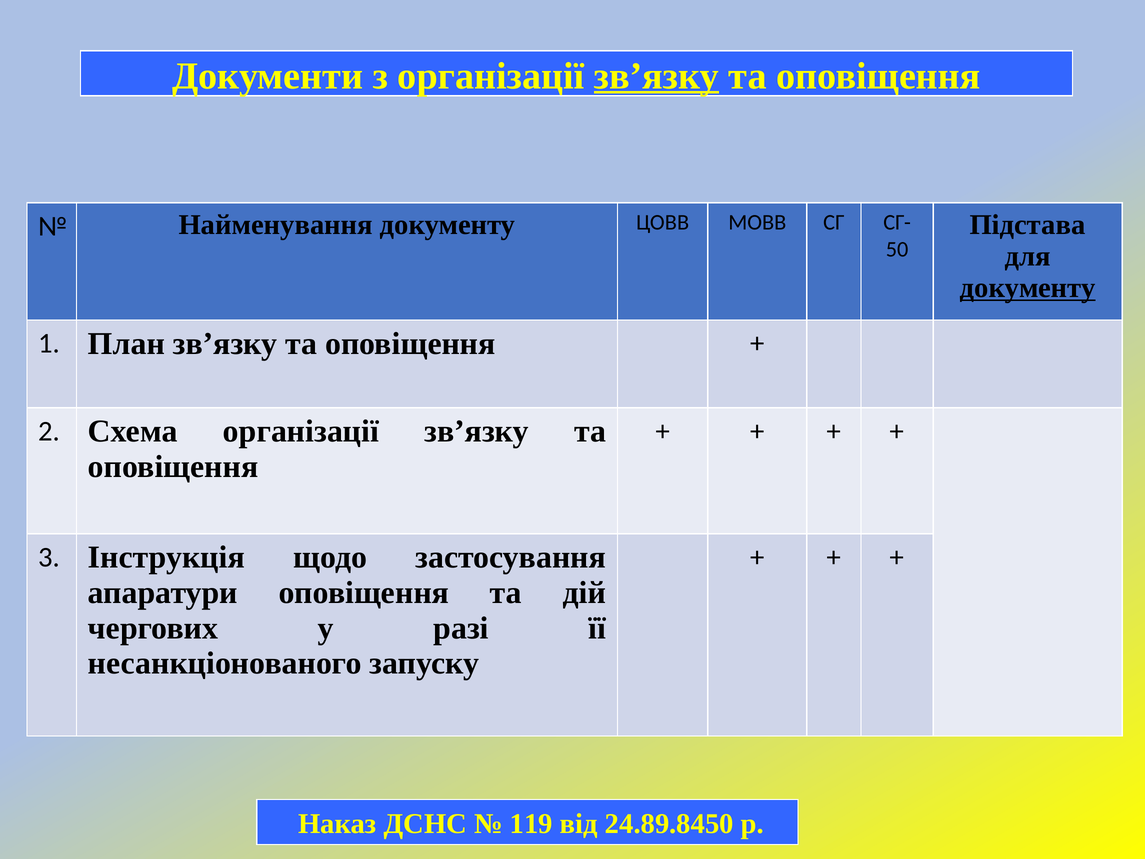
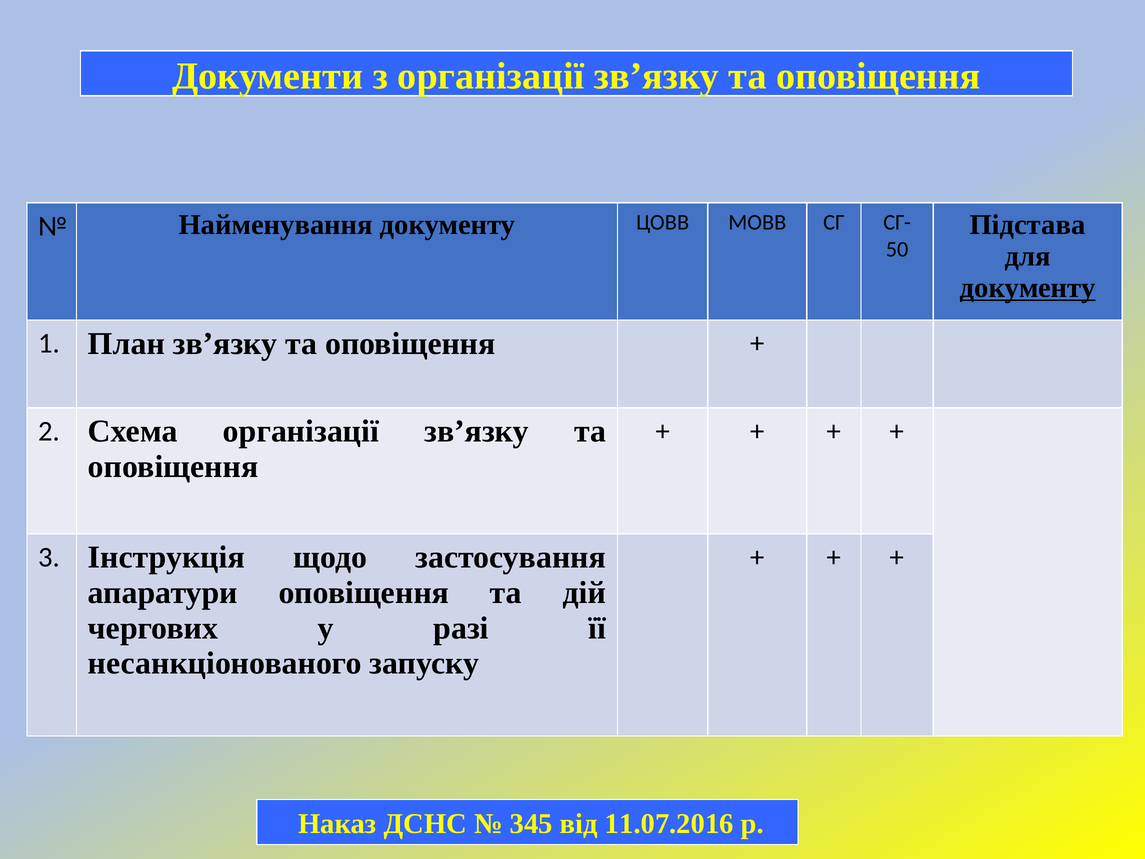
зв’язку underline: present -> none (657, 76)
119: 119 -> 345 (531, 824)
24.89.8450: 24.89.8450 -> 11.07.2016 (669, 824)
